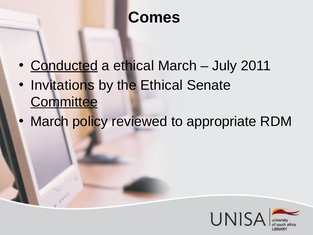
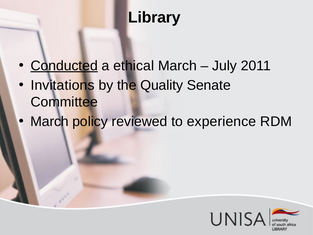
Comes: Comes -> Library (154, 17)
the Ethical: Ethical -> Quality (162, 85)
Committee underline: present -> none (64, 102)
appropriate: appropriate -> experience (221, 121)
